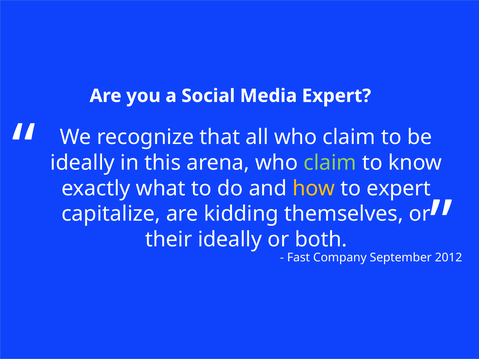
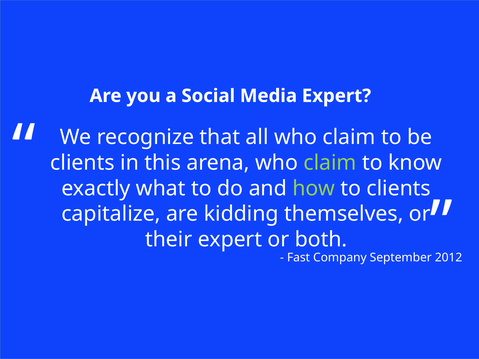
ideally: ideally -> clients (82, 163)
how colour: yellow -> light green (314, 188)
to expert: expert -> clients (399, 188)
their ideally: ideally -> expert (230, 240)
